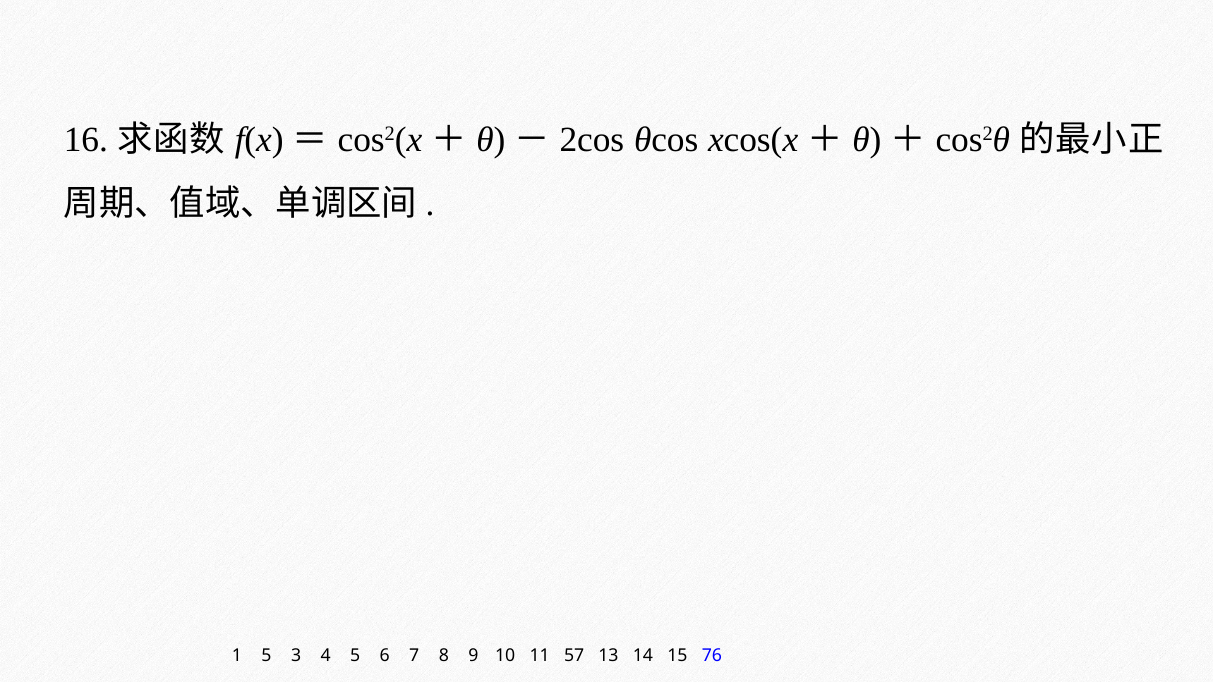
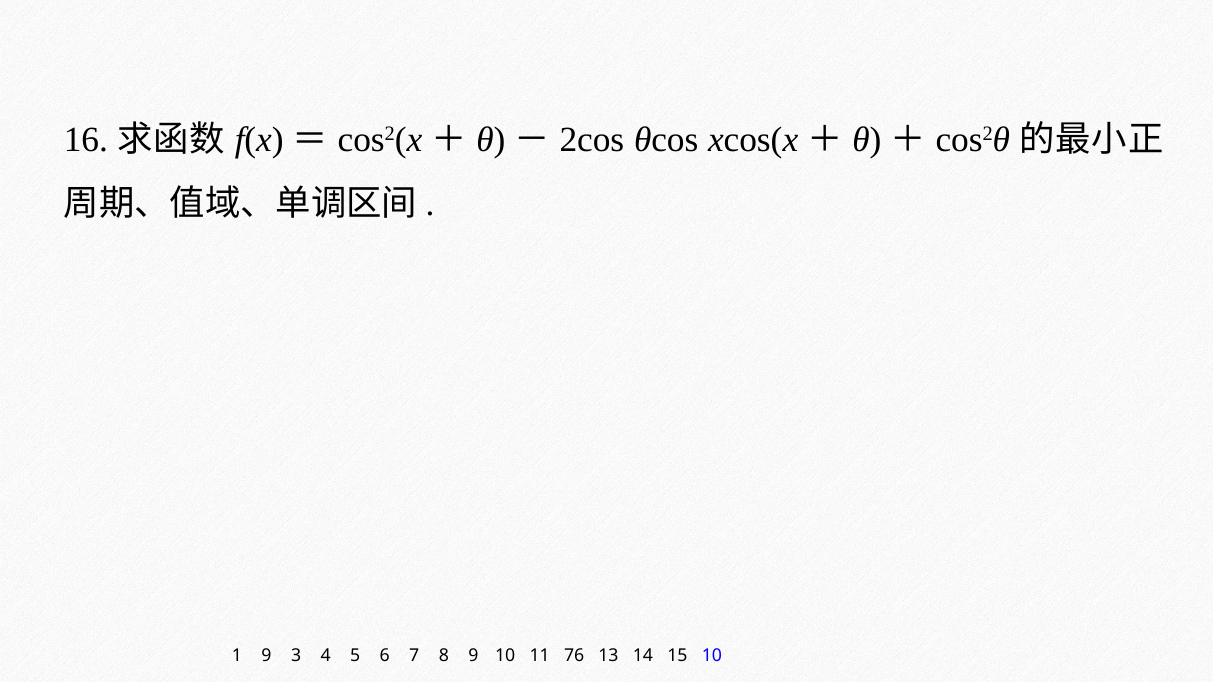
1 5: 5 -> 9 (267, 656)
57: 57 -> 76 (574, 656)
15 76: 76 -> 10 (712, 656)
